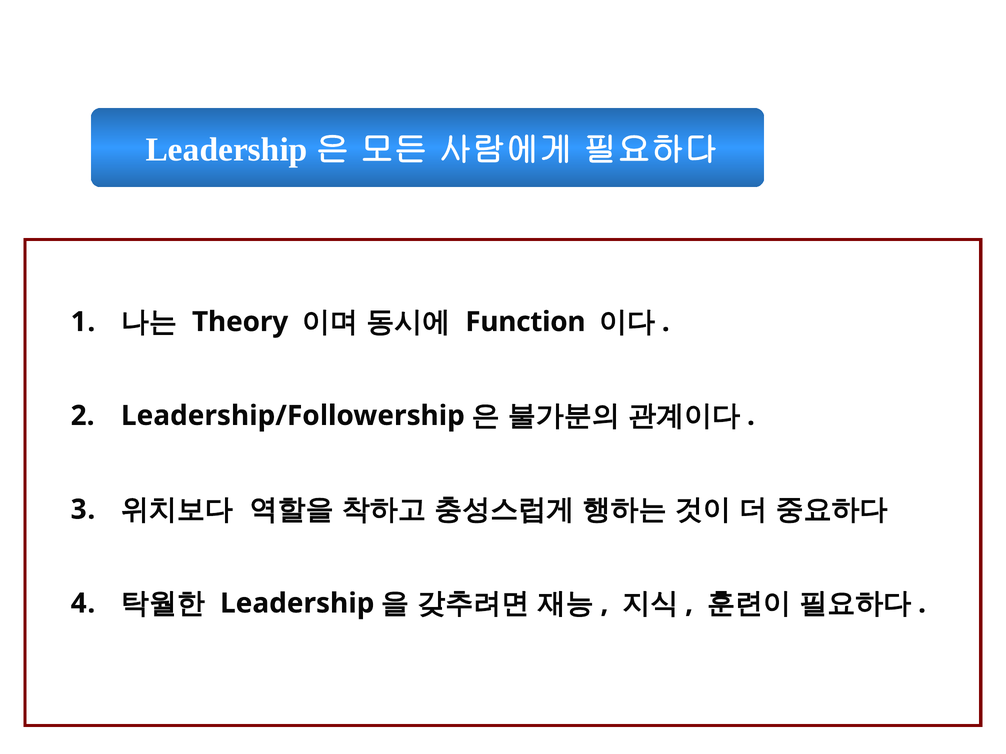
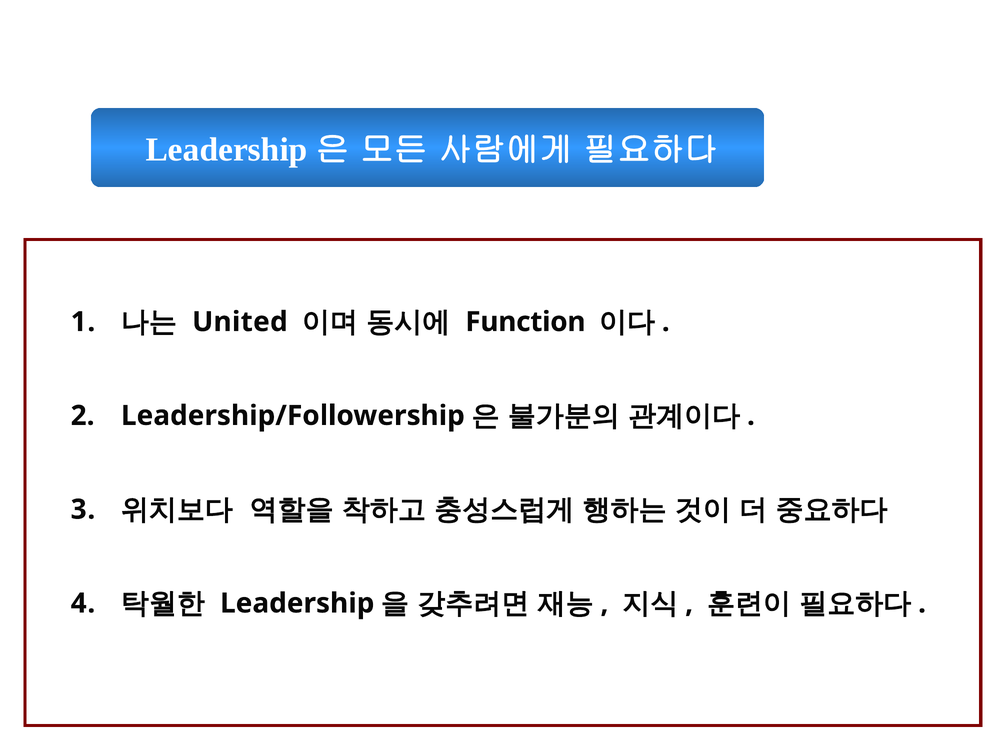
Theory: Theory -> United (240, 322)
